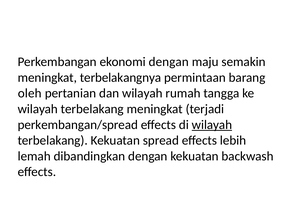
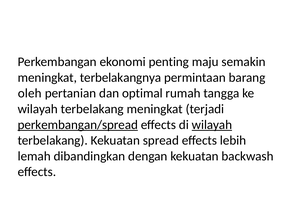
ekonomi dengan: dengan -> penting (169, 62)
dan wilayah: wilayah -> optimal (142, 93)
perkembangan/spread underline: none -> present (78, 124)
